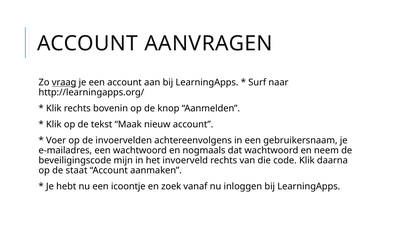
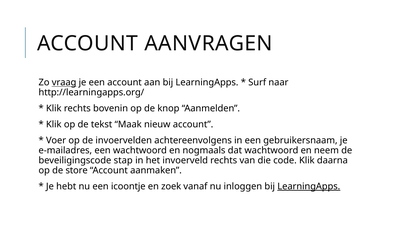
mijn: mijn -> stap (123, 160)
staat: staat -> store (77, 170)
LearningApps underline: none -> present (309, 186)
